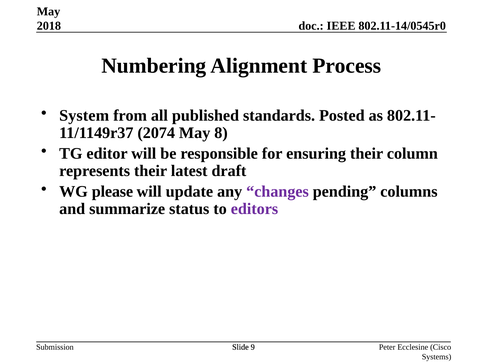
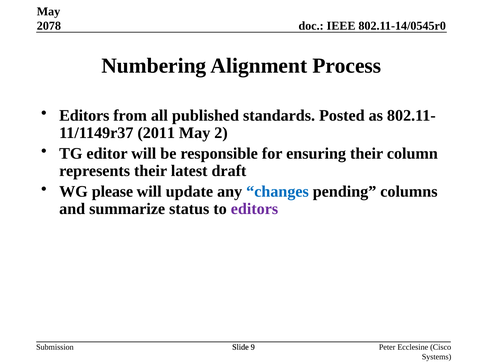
2018: 2018 -> 2078 (49, 26)
System: System -> Editors (84, 116)
2074: 2074 -> 2011 (156, 133)
8: 8 -> 2 (221, 133)
changes colour: purple -> blue (278, 192)
